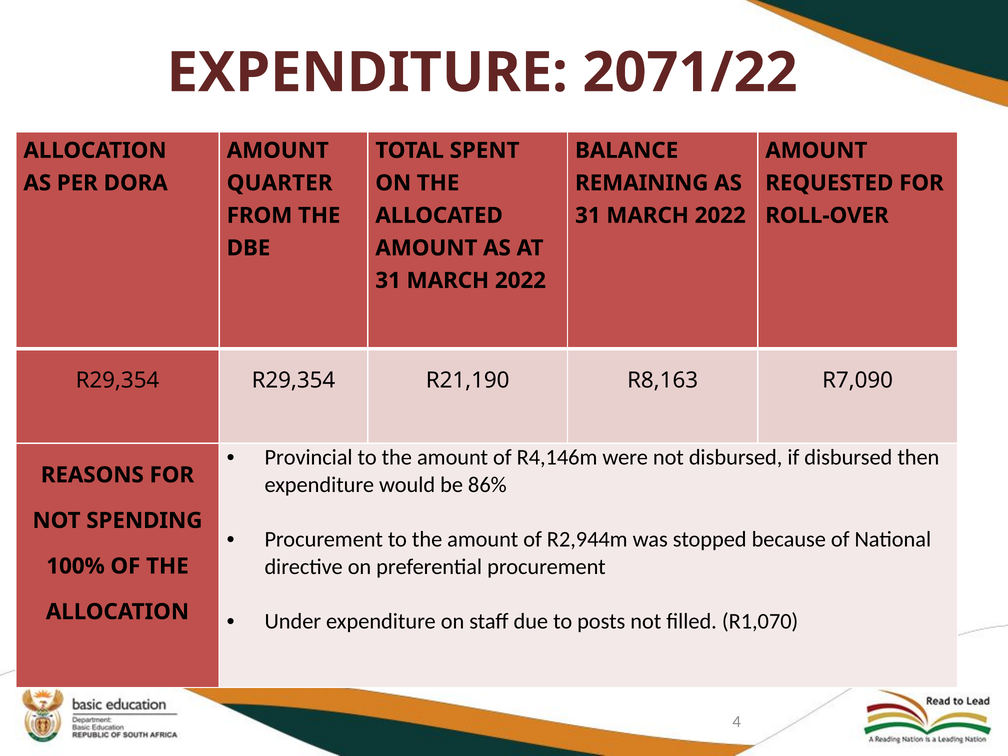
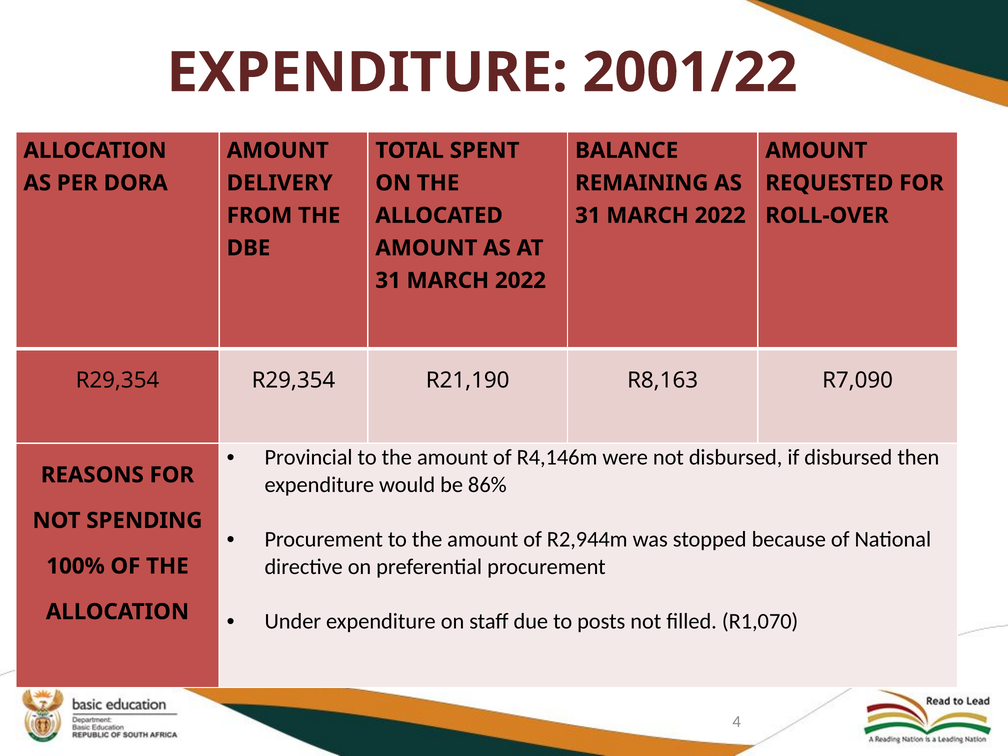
2071/22: 2071/22 -> 2001/22 (690, 73)
QUARTER: QUARTER -> DELIVERY (280, 183)
